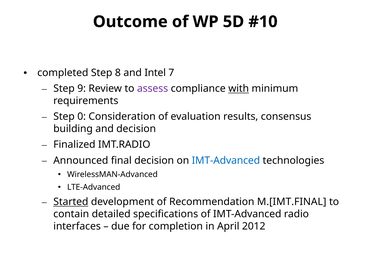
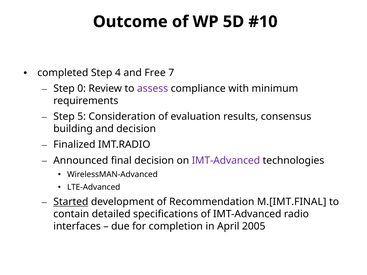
8: 8 -> 4 (118, 73)
Intel: Intel -> Free (155, 73)
9: 9 -> 0 (82, 89)
with underline: present -> none (239, 89)
0: 0 -> 5 (82, 117)
IMT-Advanced colour: blue -> purple (226, 161)
2012: 2012 -> 2005 (254, 227)
